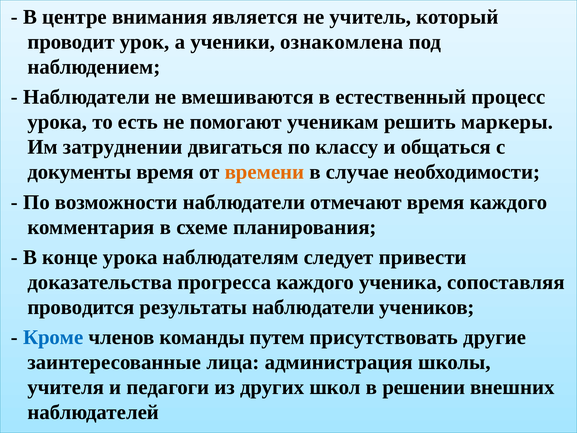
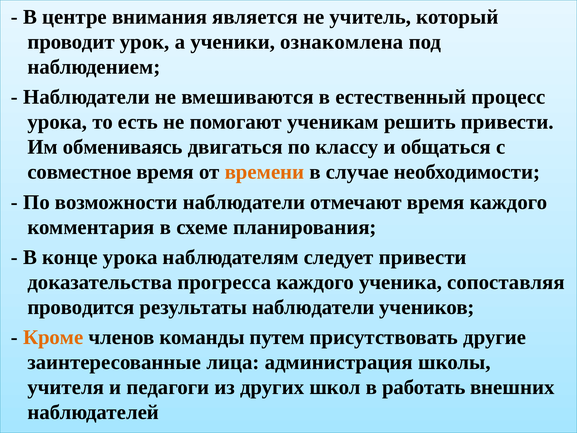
решить маркеры: маркеры -> привести (507, 122)
затруднении: затруднении -> обмениваясь (123, 147)
документы: документы -> совместное (79, 172)
Кроме colour: blue -> orange (53, 337)
решении: решении -> работать (424, 387)
